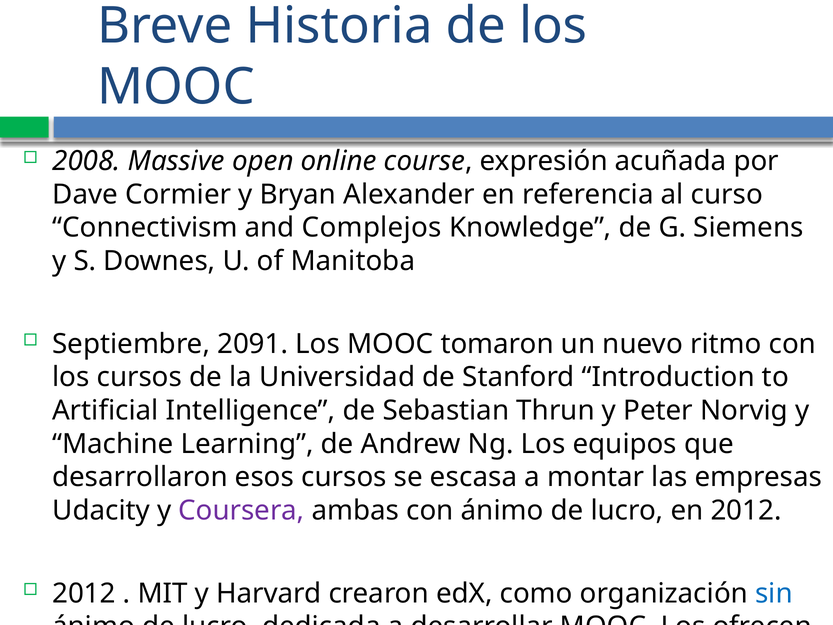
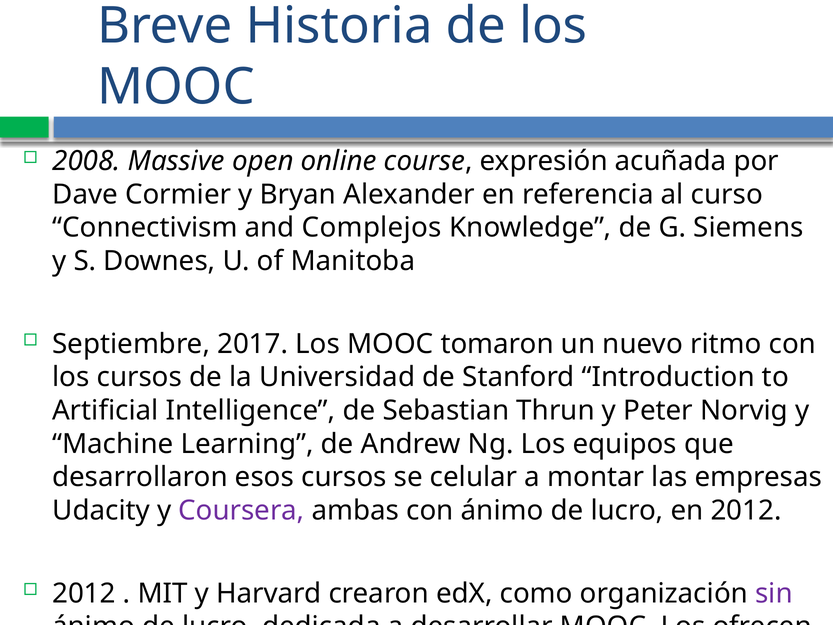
2091: 2091 -> 2017 (253, 344)
escasa: escasa -> celular (474, 477)
sin colour: blue -> purple (774, 593)
